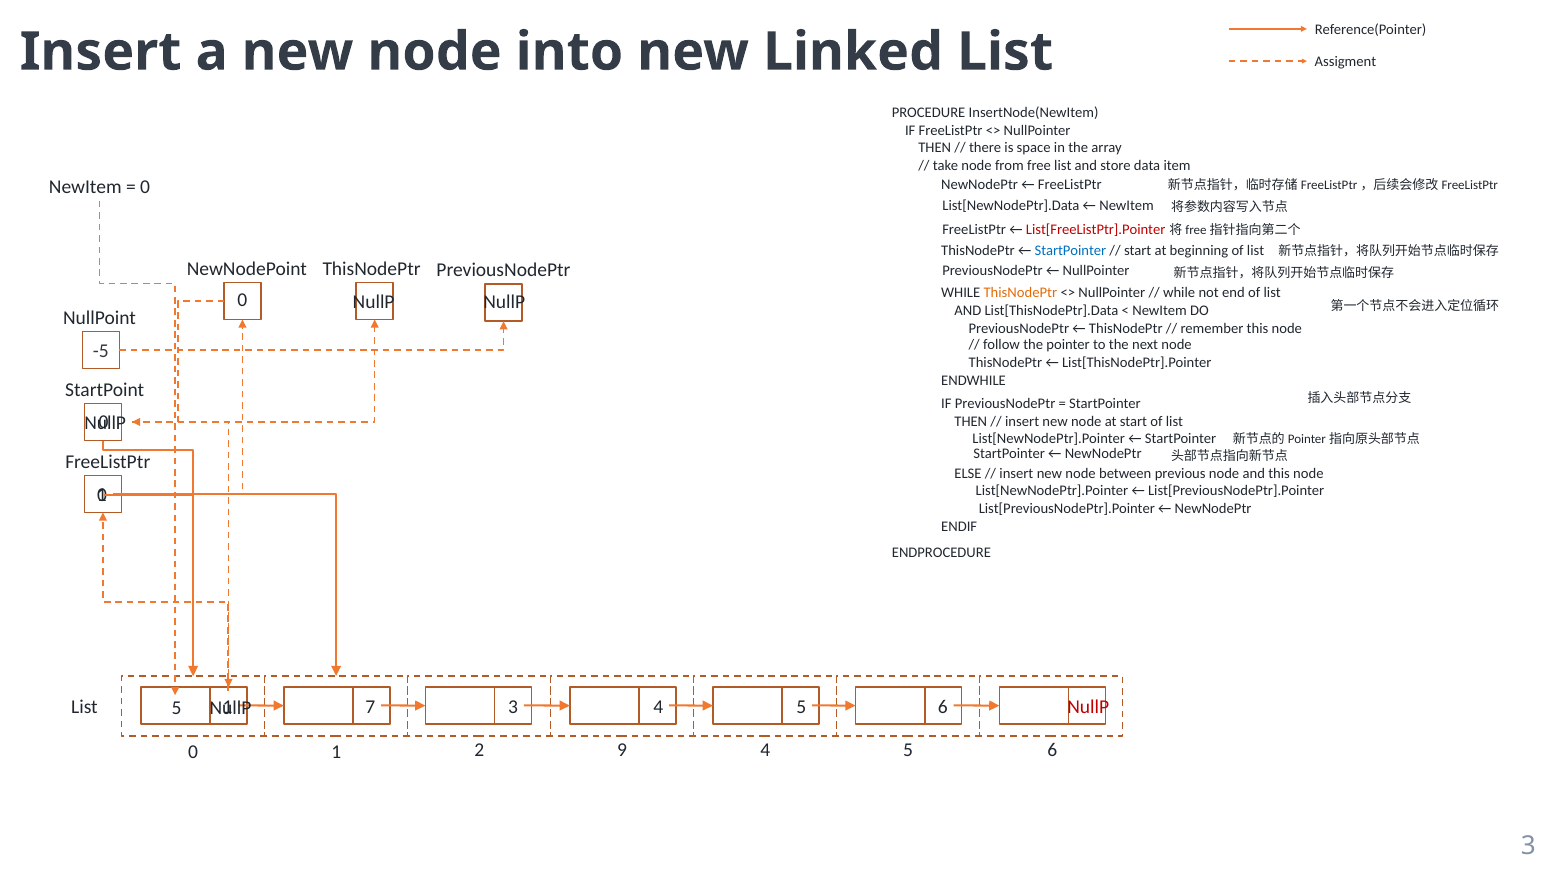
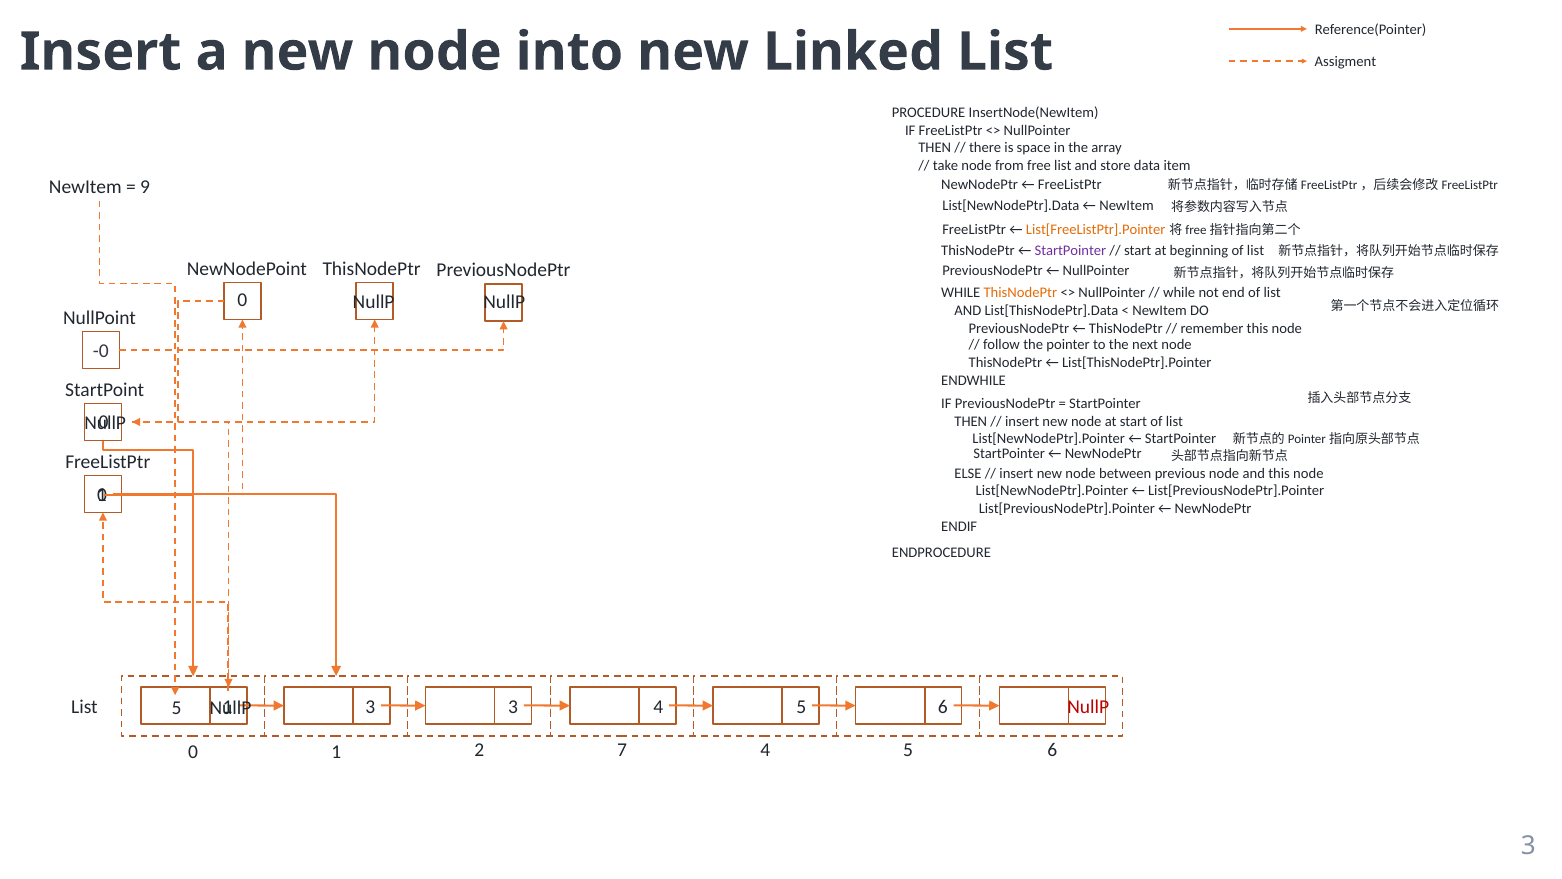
0: 0 -> 9 (145, 187)
List[FreeListPtr].Pointer colour: red -> orange (1096, 229)
StartPointer colour: blue -> purple (1070, 250)
-5: -5 -> -0 (101, 351)
7: 7 -> 3 (370, 706)
9: 9 -> 7 (622, 750)
